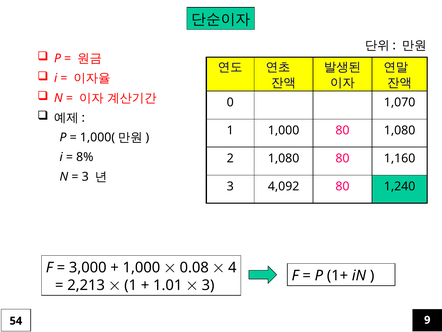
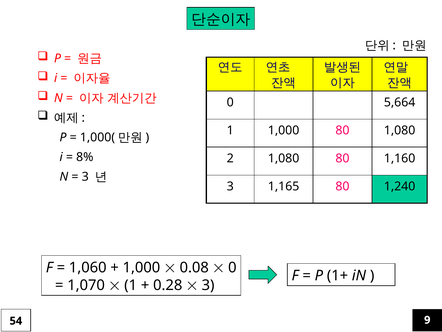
1,070: 1,070 -> 5,664 (400, 102)
4,092: 4,092 -> 1,165 (284, 186)
3,000: 3,000 -> 1,060 (88, 267)
4: 4 -> 0 (232, 267)
2,213: 2,213 -> 1,070 (86, 285)
1.01: 1.01 -> 0.28 (168, 285)
